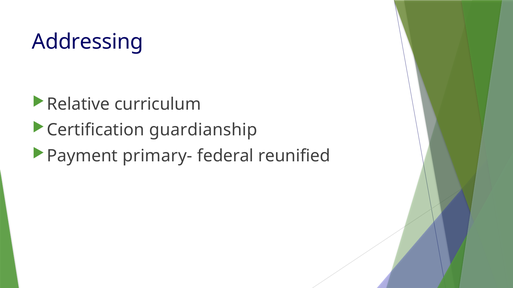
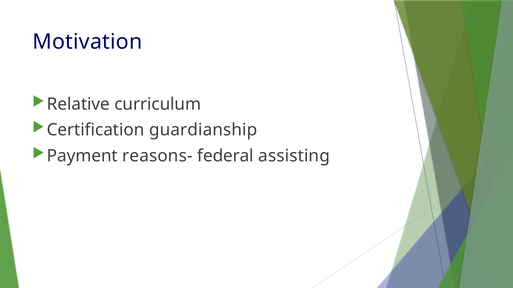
Addressing: Addressing -> Motivation (87, 42)
primary-: primary- -> reasons- (157, 156)
reunified: reunified -> assisting (294, 156)
